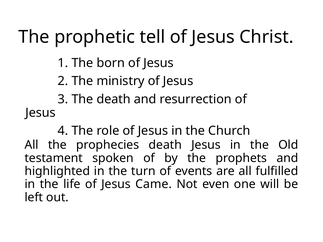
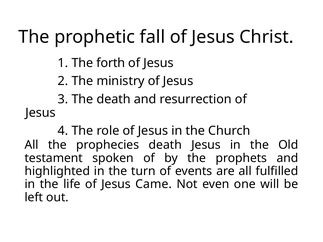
tell: tell -> fall (152, 37)
born: born -> forth (111, 63)
